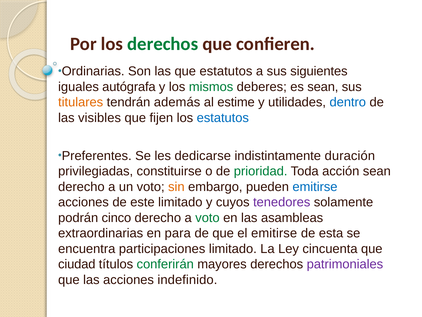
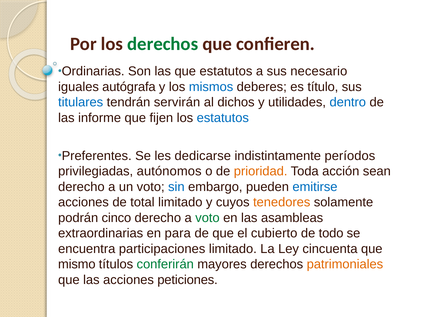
siguientes: siguientes -> necesario (319, 71)
mismos colour: green -> blue (211, 87)
es sean: sean -> título (323, 87)
titulares colour: orange -> blue (81, 102)
además: además -> servirán (177, 102)
estime: estime -> dichos (236, 102)
visibles: visibles -> informe (100, 118)
duración: duración -> períodos (350, 156)
constituirse: constituirse -> autónomos (169, 171)
prioridad colour: green -> orange (261, 171)
sin colour: orange -> blue (176, 187)
este: este -> total (142, 202)
tenedores colour: purple -> orange (282, 202)
el emitirse: emitirse -> cubierto (274, 233)
esta: esta -> todo (331, 233)
ciudad: ciudad -> mismo (77, 264)
patrimoniales colour: purple -> orange (345, 264)
indefinido: indefinido -> peticiones (188, 279)
